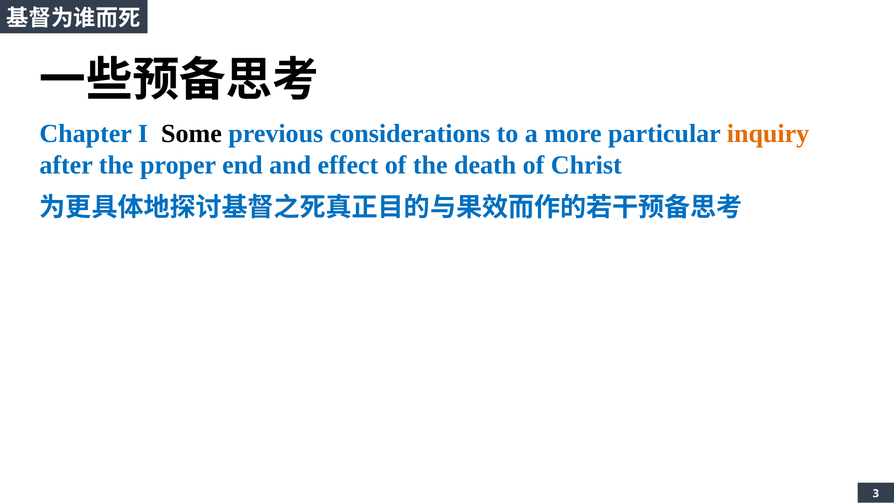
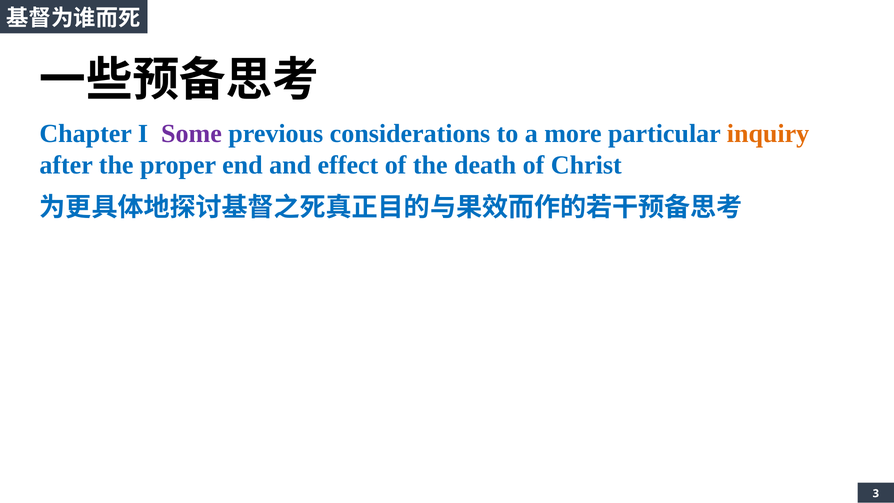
Some colour: black -> purple (191, 134)
